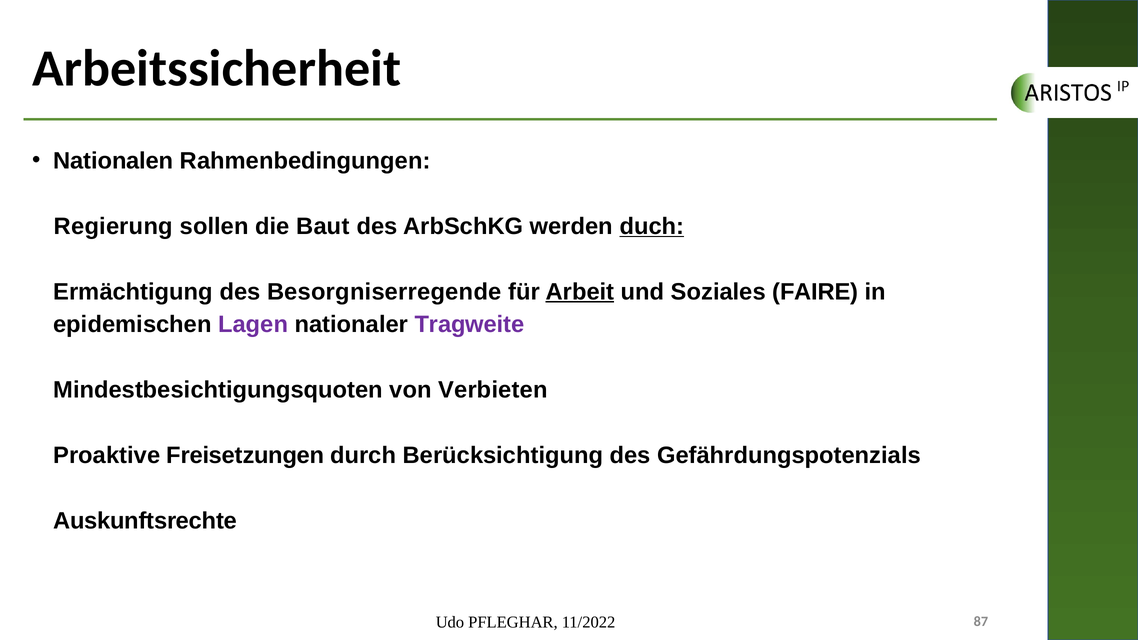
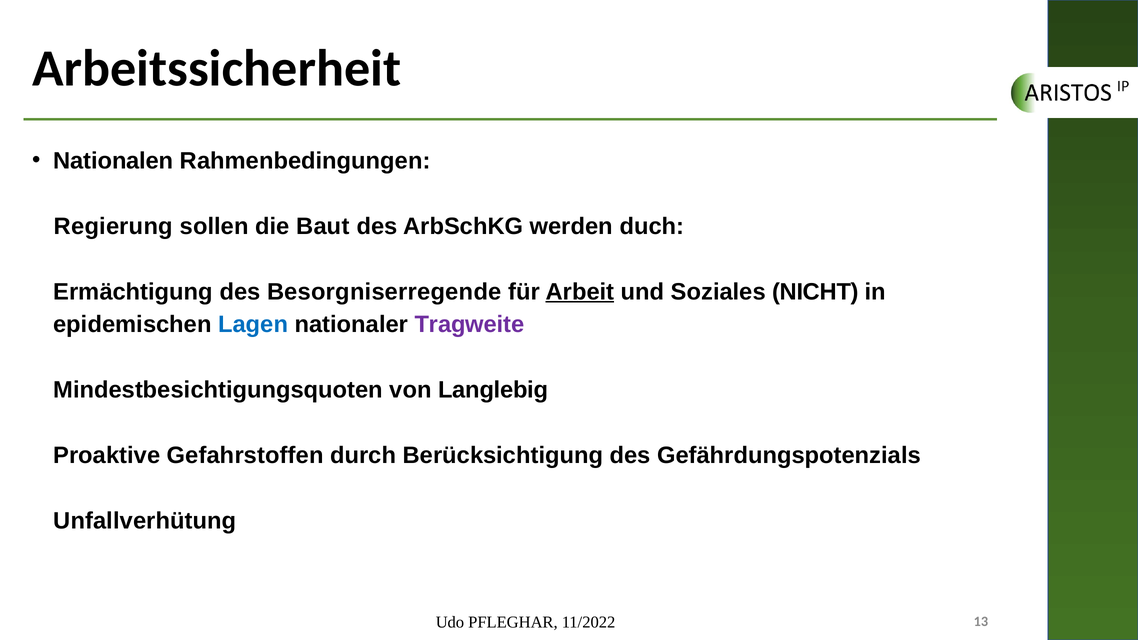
duch underline: present -> none (652, 226)
FAIRE: FAIRE -> NICHT (815, 292)
Lagen colour: purple -> blue (253, 325)
Verbieten: Verbieten -> Langlebig (493, 390)
Freisetzungen: Freisetzungen -> Gefahrstoffen (245, 455)
Auskunftsrechte: Auskunftsrechte -> Unfallverhütung (145, 521)
87: 87 -> 13 (981, 622)
